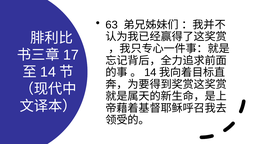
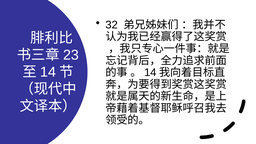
63: 63 -> 32 (112, 25)
17: 17 -> 23 (71, 55)
